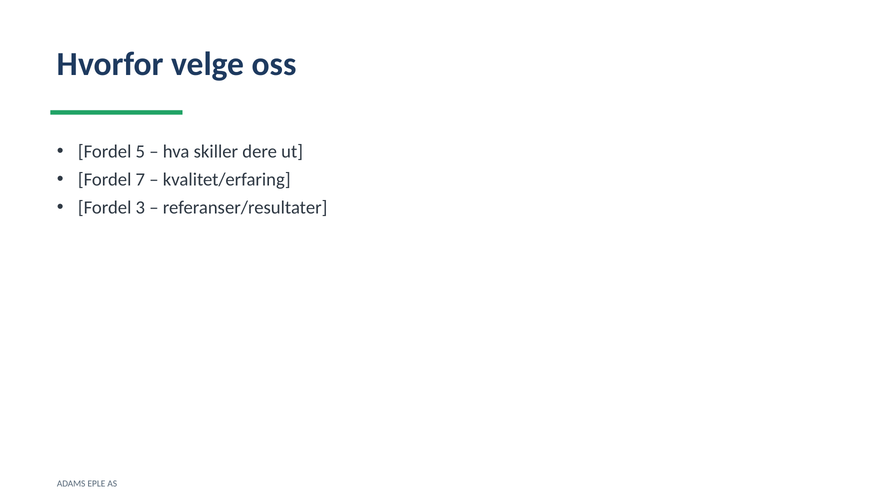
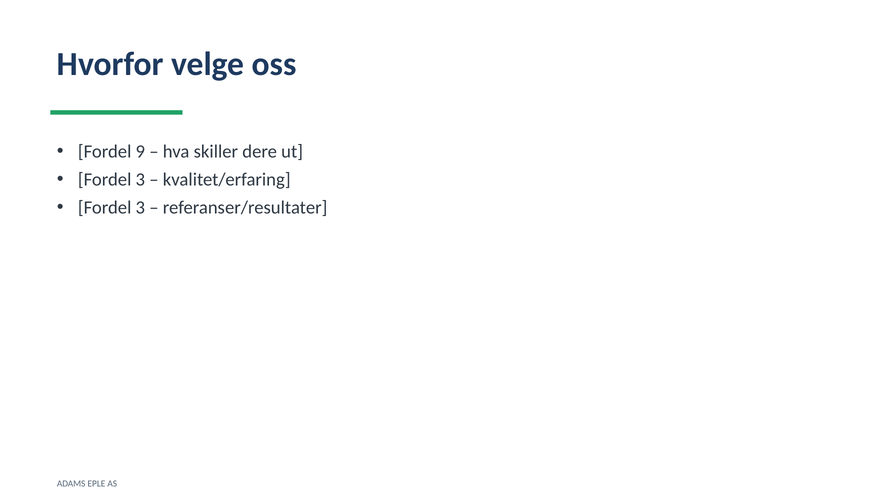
5: 5 -> 9 (140, 152)
7: 7 -> 3 (140, 180)
